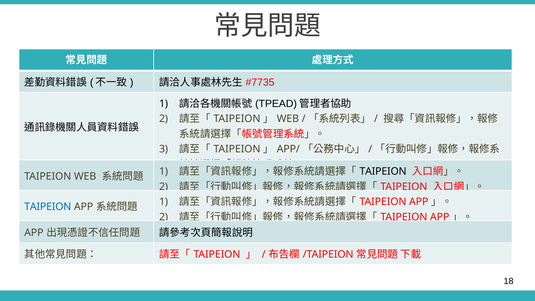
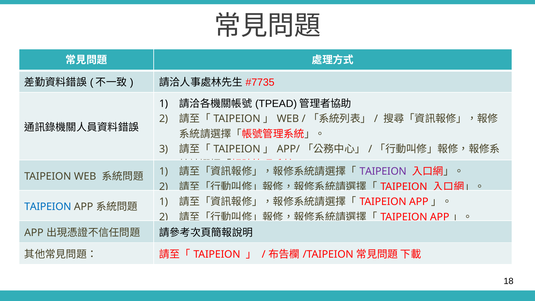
TAIPEION colour: black -> purple (383, 171)
